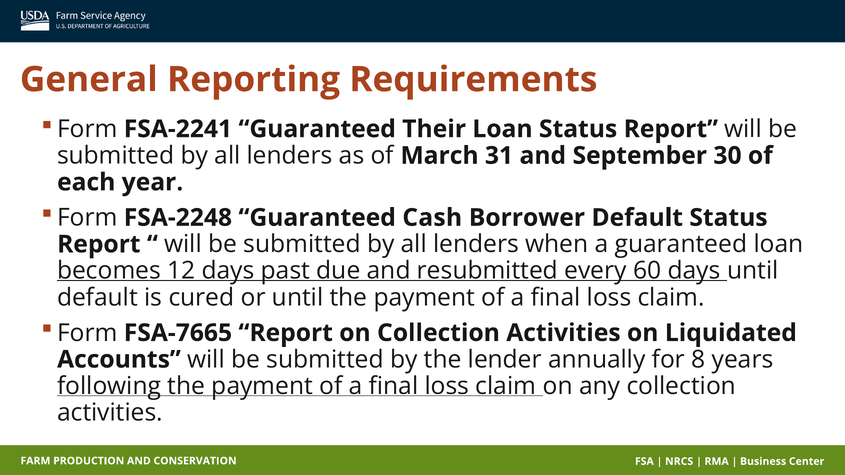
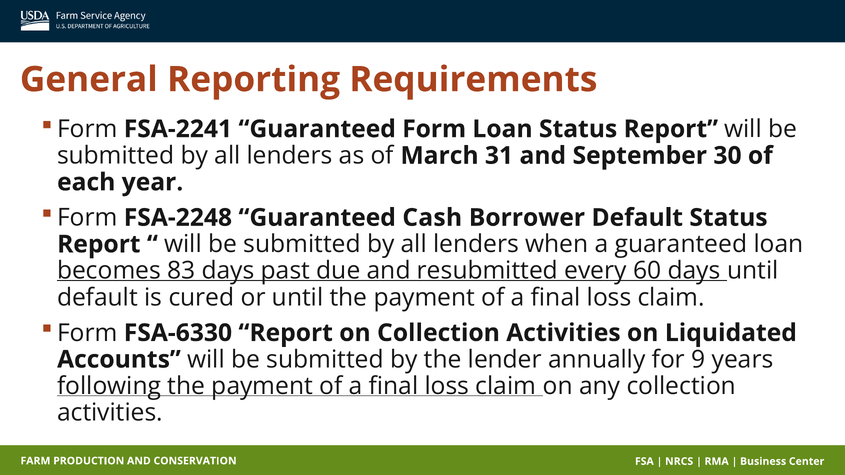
Guaranteed Their: Their -> Form (434, 129)
12: 12 -> 83 (181, 271)
FSA-7665: FSA-7665 -> FSA-6330 (178, 333)
8: 8 -> 9 (698, 360)
